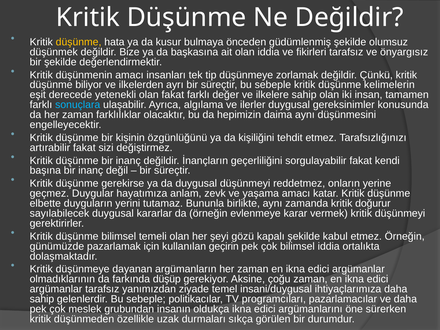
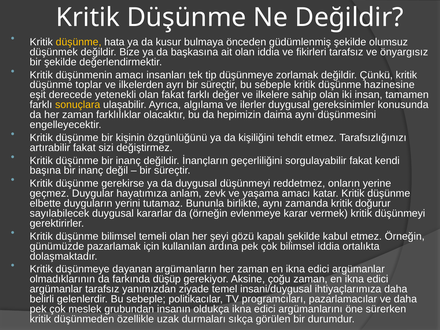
biliyor: biliyor -> toplar (89, 85)
kelimelerin: kelimelerin -> hazinesine (389, 85)
sonuçlara colour: light blue -> yellow (78, 105)
geçirin: geçirin -> ardına (224, 246)
sahip: sahip -> belirli (42, 299)
